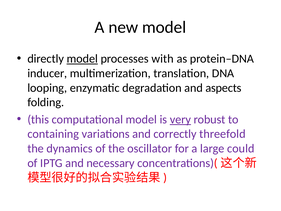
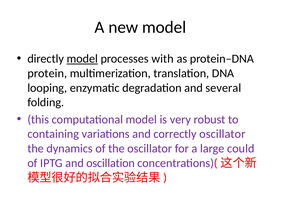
inducer: inducer -> protein (47, 73)
aspects: aspects -> several (223, 88)
very underline: present -> none (180, 119)
correctly threefold: threefold -> oscillator (222, 134)
necessary: necessary -> oscillation (111, 163)
